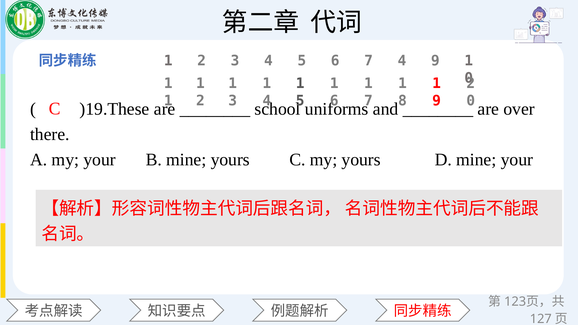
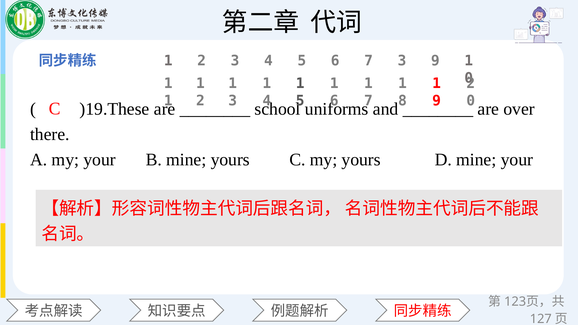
7 4: 4 -> 3 (402, 61)
